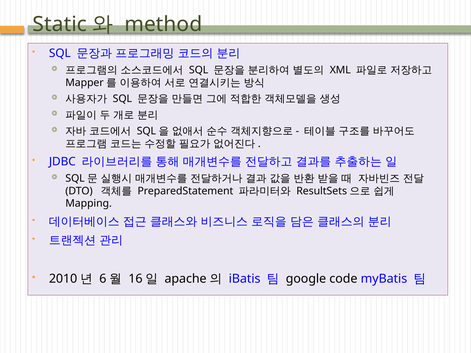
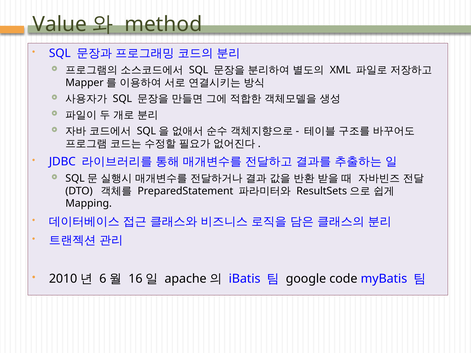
Static: Static -> Value (60, 24)
